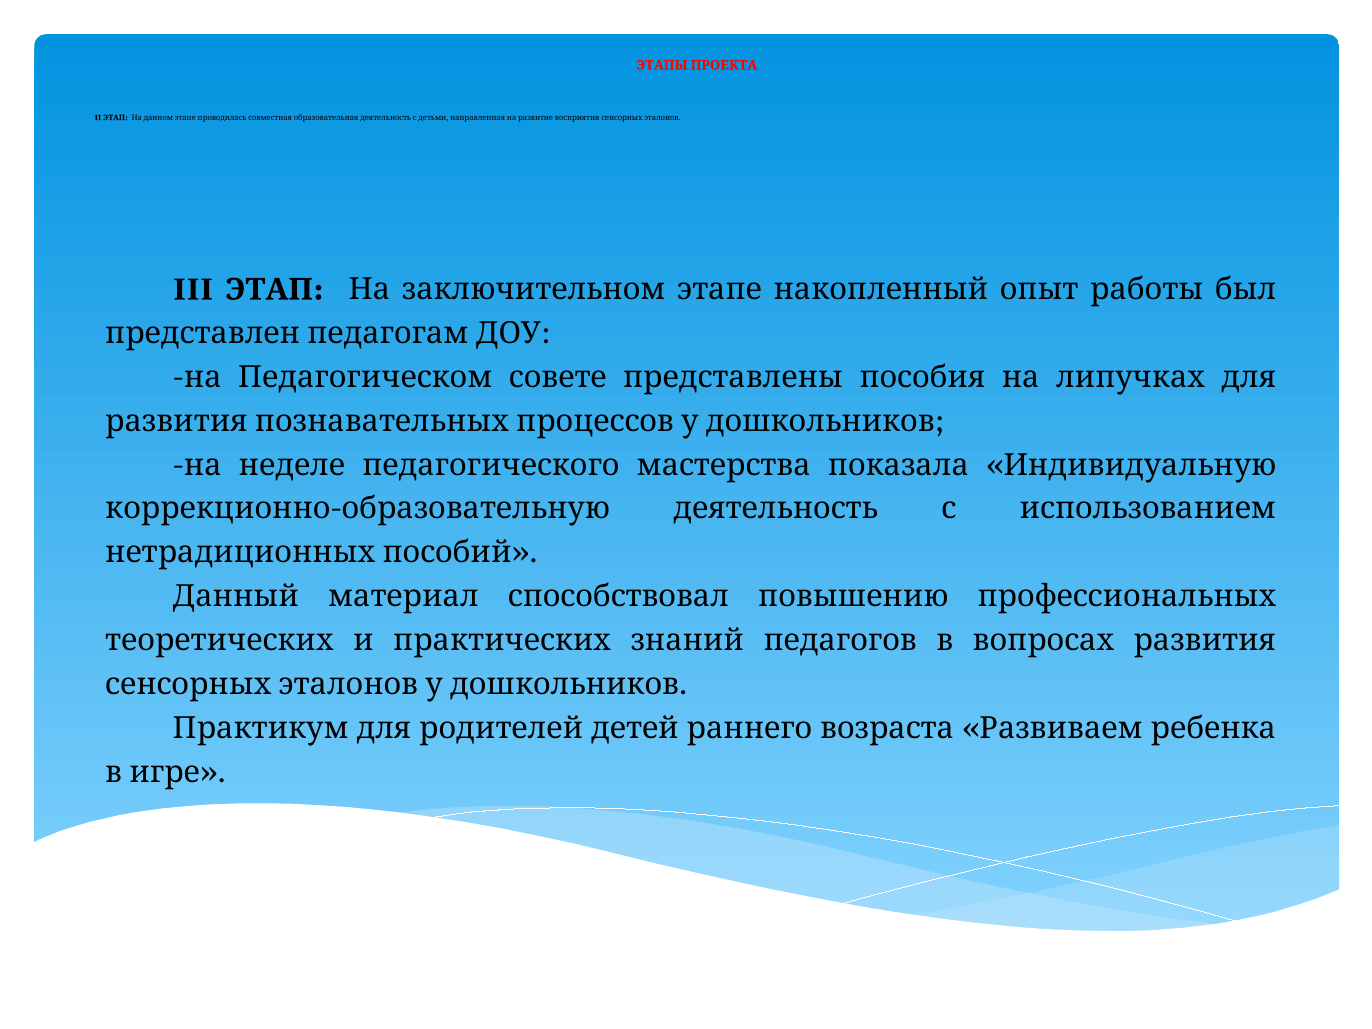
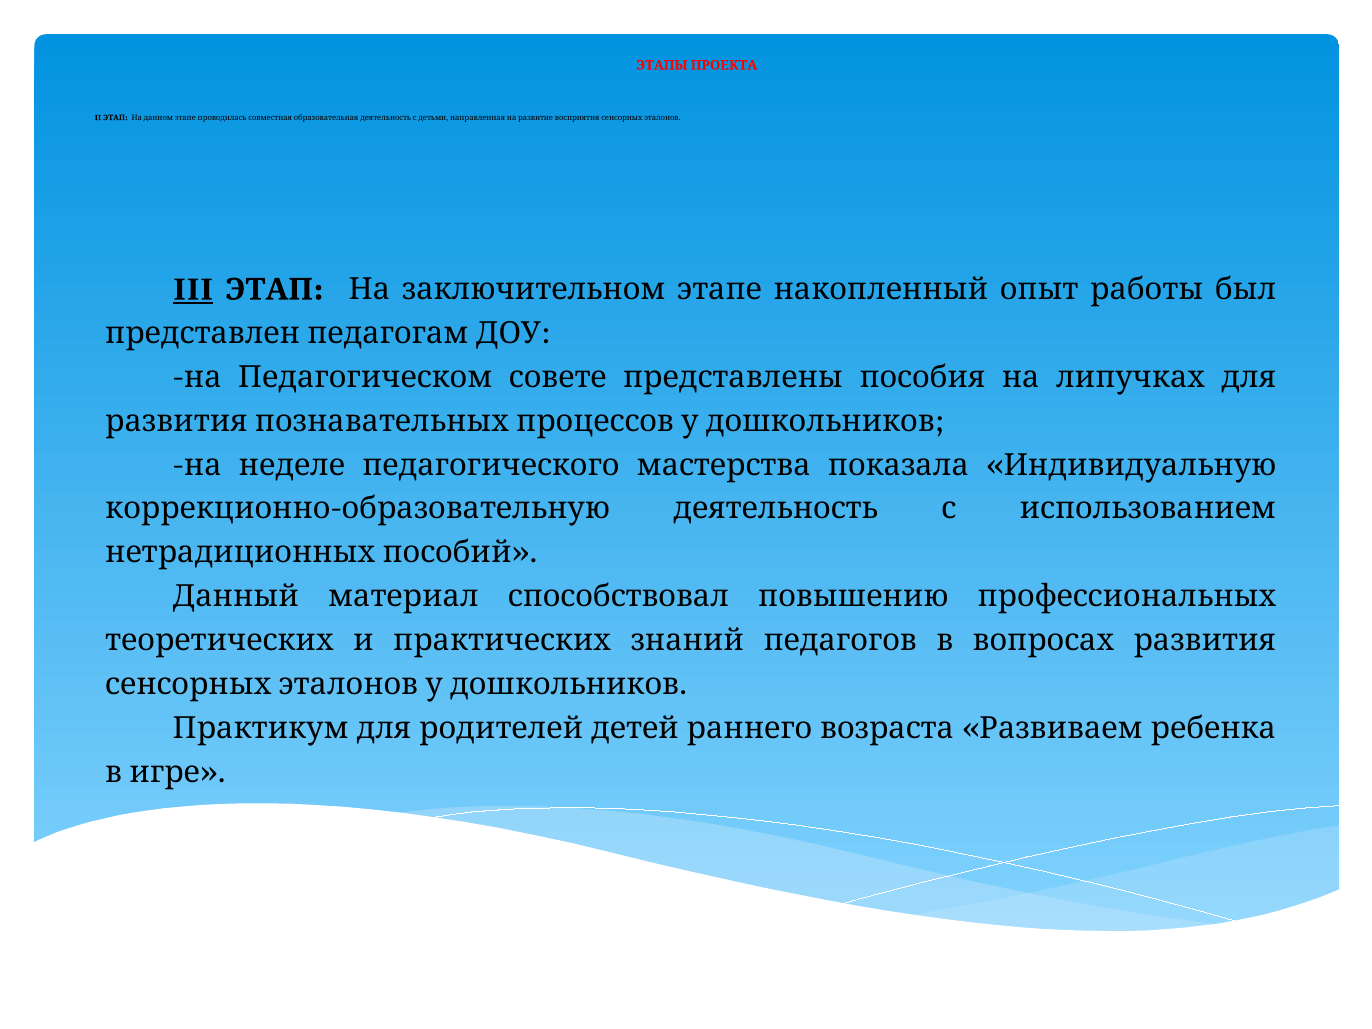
III underline: none -> present (193, 290)
